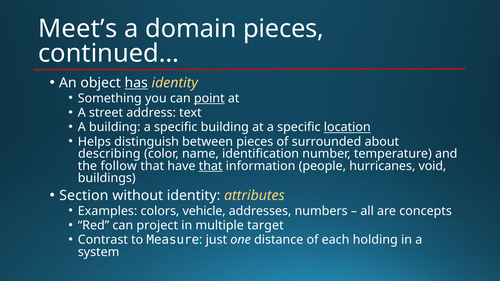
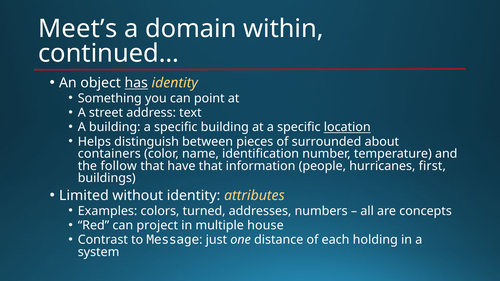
domain pieces: pieces -> within (284, 29)
point underline: present -> none (209, 98)
describing: describing -> containers (109, 154)
that underline: present -> none (211, 166)
void: void -> first (432, 166)
Section: Section -> Limited (84, 196)
vehicle: vehicle -> turned (204, 211)
target: target -> house (265, 226)
Measure: Measure -> Message (173, 240)
